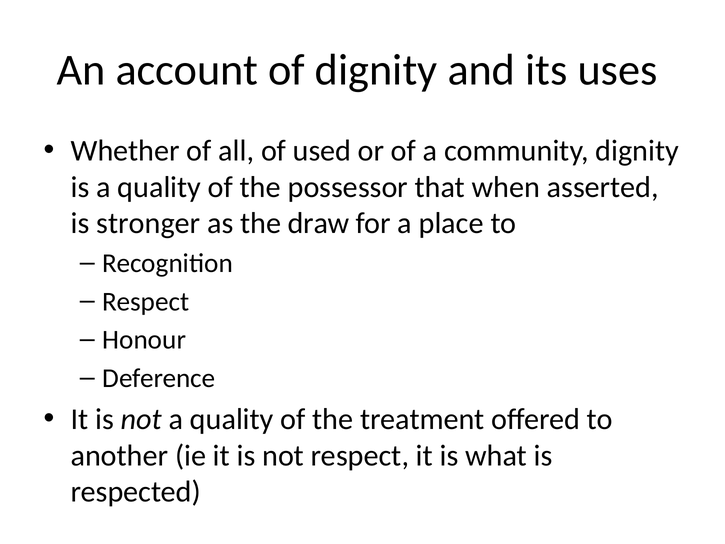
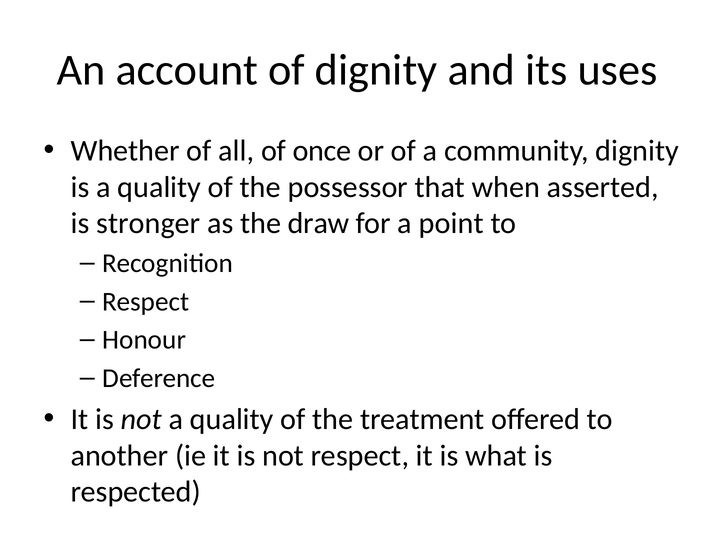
used: used -> once (322, 151)
place: place -> point (451, 223)
